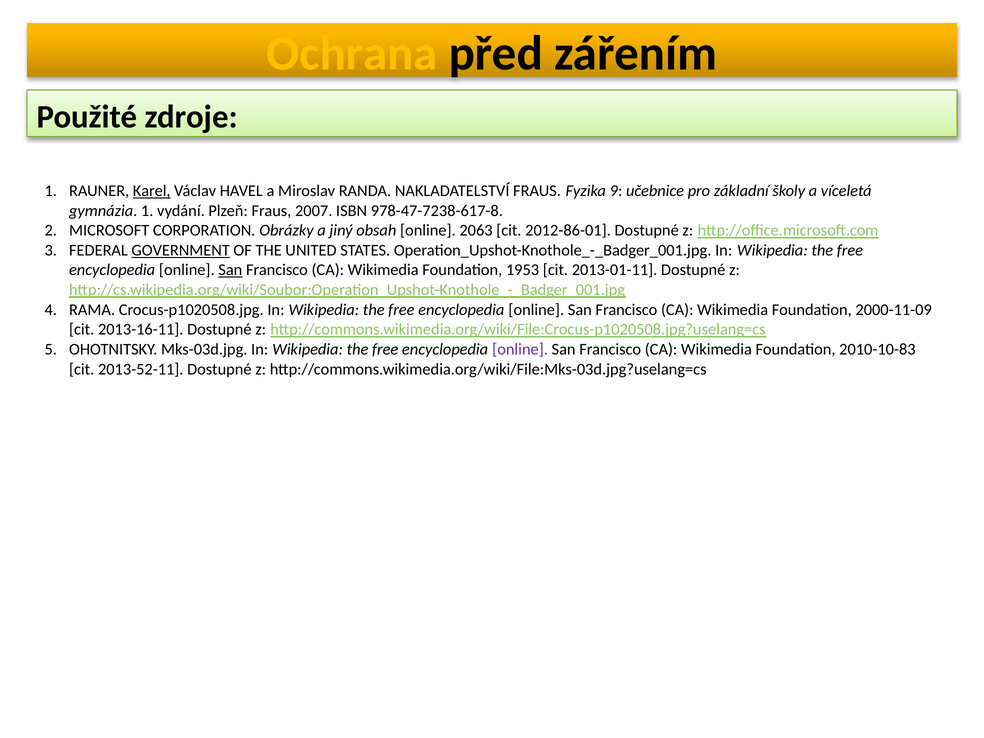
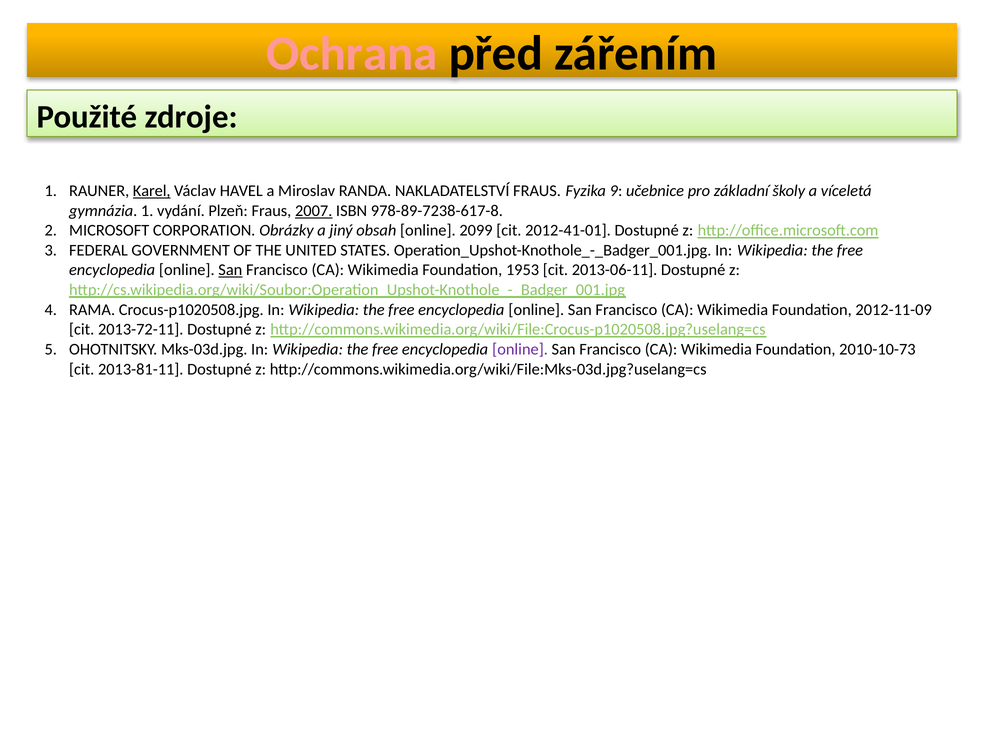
Ochrana colour: yellow -> pink (352, 53)
2007 underline: none -> present (314, 211)
978-47-7238-617-8: 978-47-7238-617-8 -> 978-89-7238-617-8 (437, 211)
2063: 2063 -> 2099 (476, 230)
2012-86-01: 2012-86-01 -> 2012-41-01 (568, 230)
GOVERNMENT underline: present -> none (181, 250)
2013-01-11: 2013-01-11 -> 2013-06-11 (615, 270)
2000-11-09: 2000-11-09 -> 2012-11-09 (894, 310)
2013-16-11: 2013-16-11 -> 2013-72-11 (141, 329)
2010-10-83: 2010-10-83 -> 2010-10-73 (877, 349)
2013-52-11: 2013-52-11 -> 2013-81-11 (141, 369)
